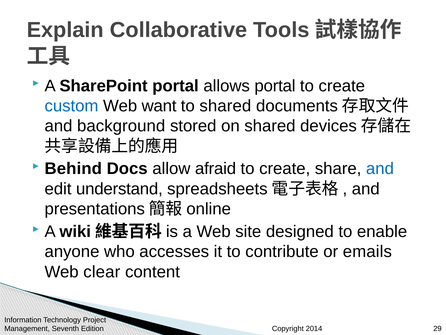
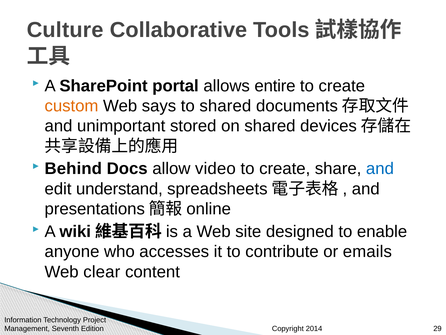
Explain: Explain -> Culture (65, 30)
allows portal: portal -> entire (275, 86)
custom colour: blue -> orange (71, 106)
want: want -> says (159, 106)
background: background -> unimportant (121, 126)
afraid: afraid -> video (215, 169)
